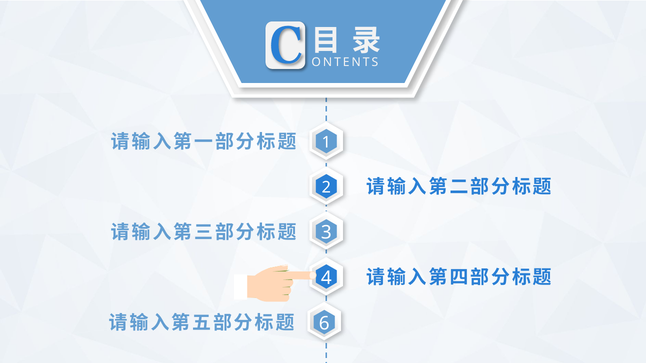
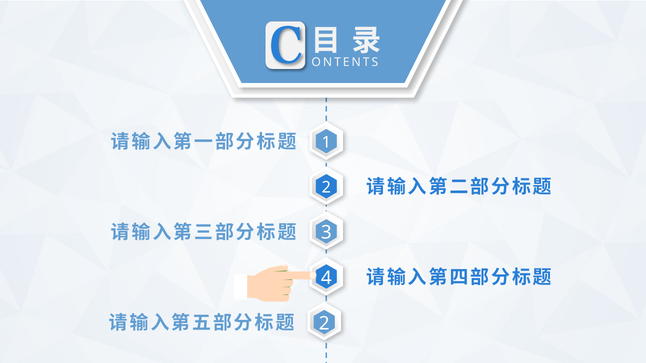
6: 6 -> 2 (324, 324)
